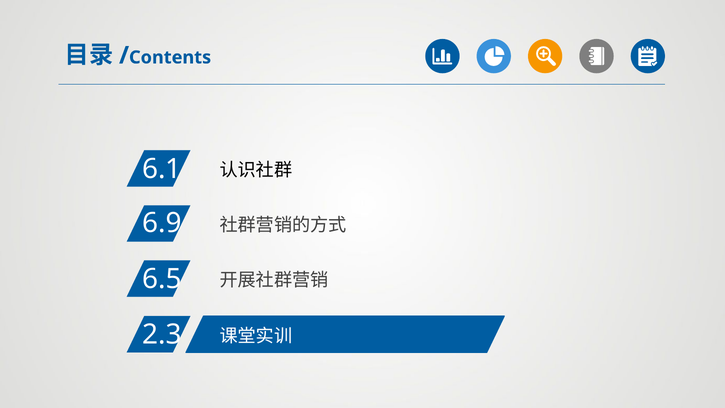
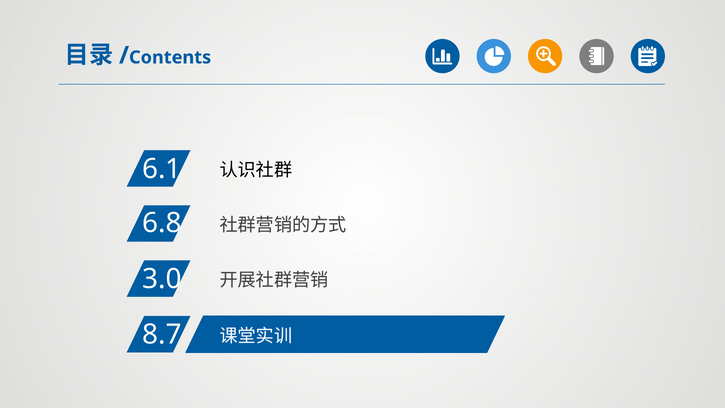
6.9: 6.9 -> 6.8 (162, 223)
6.5: 6.5 -> 3.0 (162, 279)
2.3: 2.3 -> 8.7 (162, 334)
